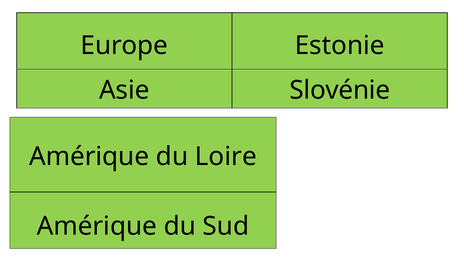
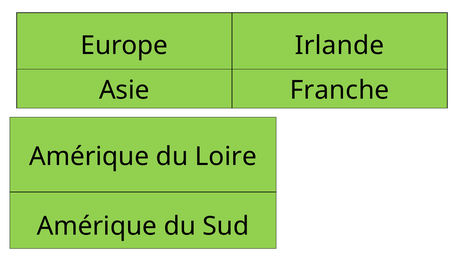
Estonie: Estonie -> Irlande (340, 46)
Slovénie: Slovénie -> Franche (340, 90)
